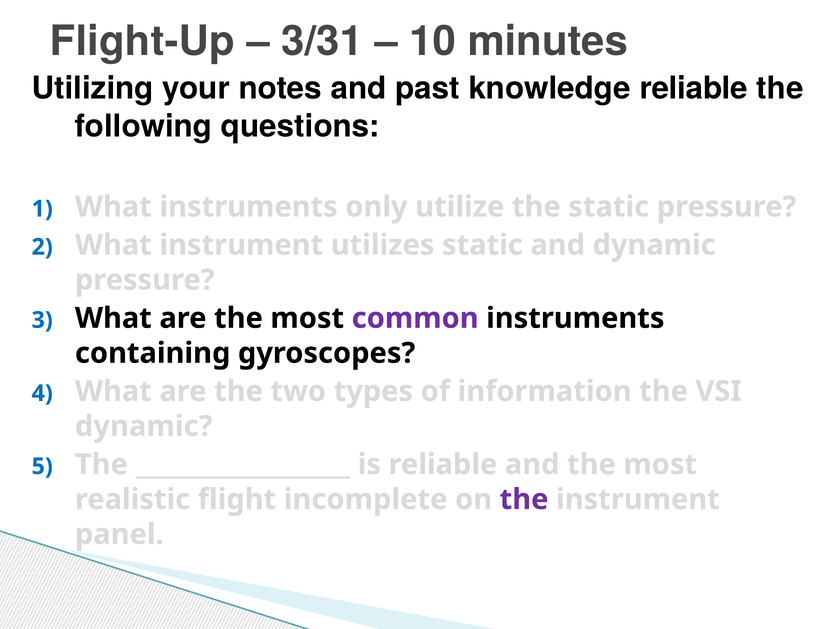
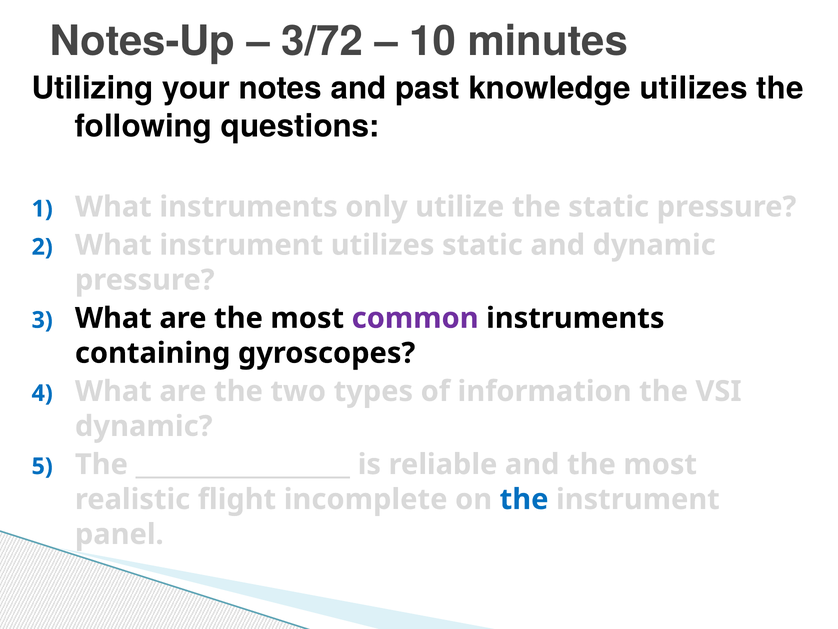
Flight-Up: Flight-Up -> Notes-Up (143, 41)
3/31: 3/31 -> 3/72 (322, 41)
knowledge reliable: reliable -> utilizes (694, 89)
the colour: purple -> blue (524, 499)
